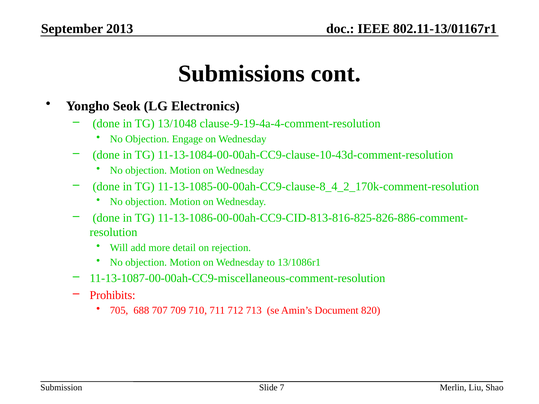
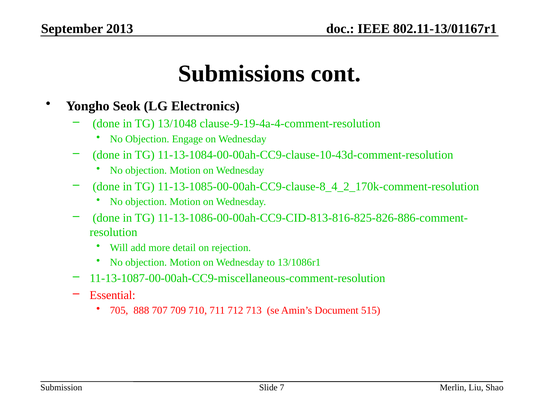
Prohibits: Prohibits -> Essential (113, 295)
688: 688 -> 888 (141, 311)
820: 820 -> 515 (371, 311)
